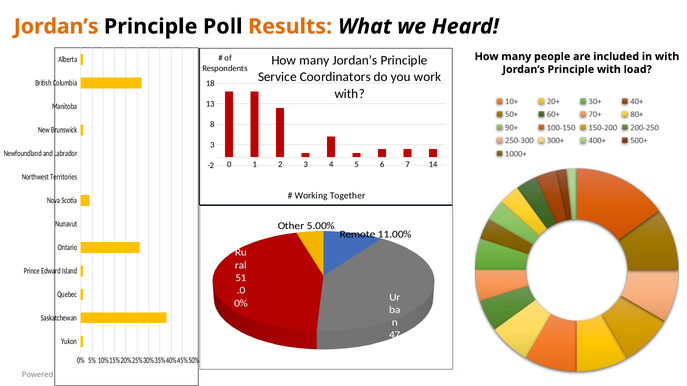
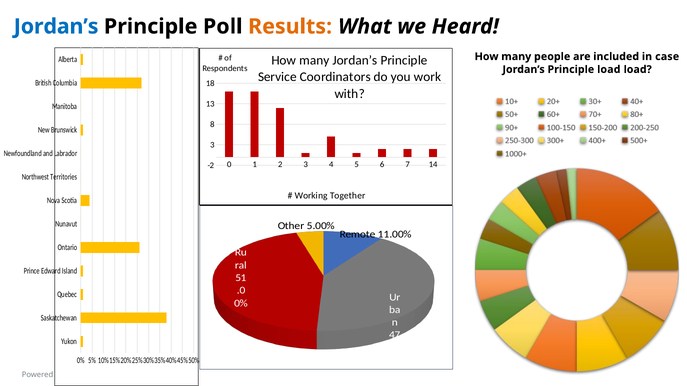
Jordan’s colour: orange -> blue (56, 27)
in with: with -> case (667, 57)
Principle with: with -> load (609, 69)
